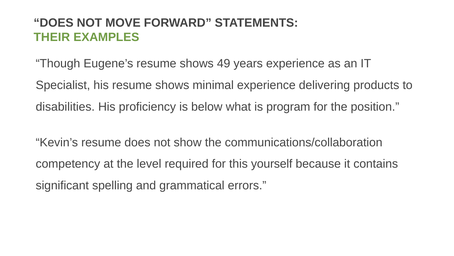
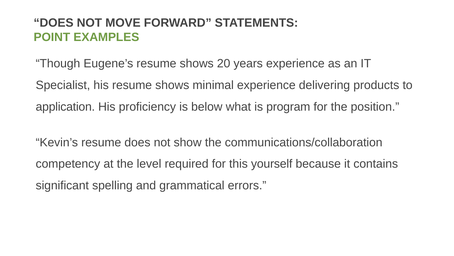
THEIR: THEIR -> POINT (52, 37)
49: 49 -> 20 (224, 63)
disabilities: disabilities -> application (65, 107)
